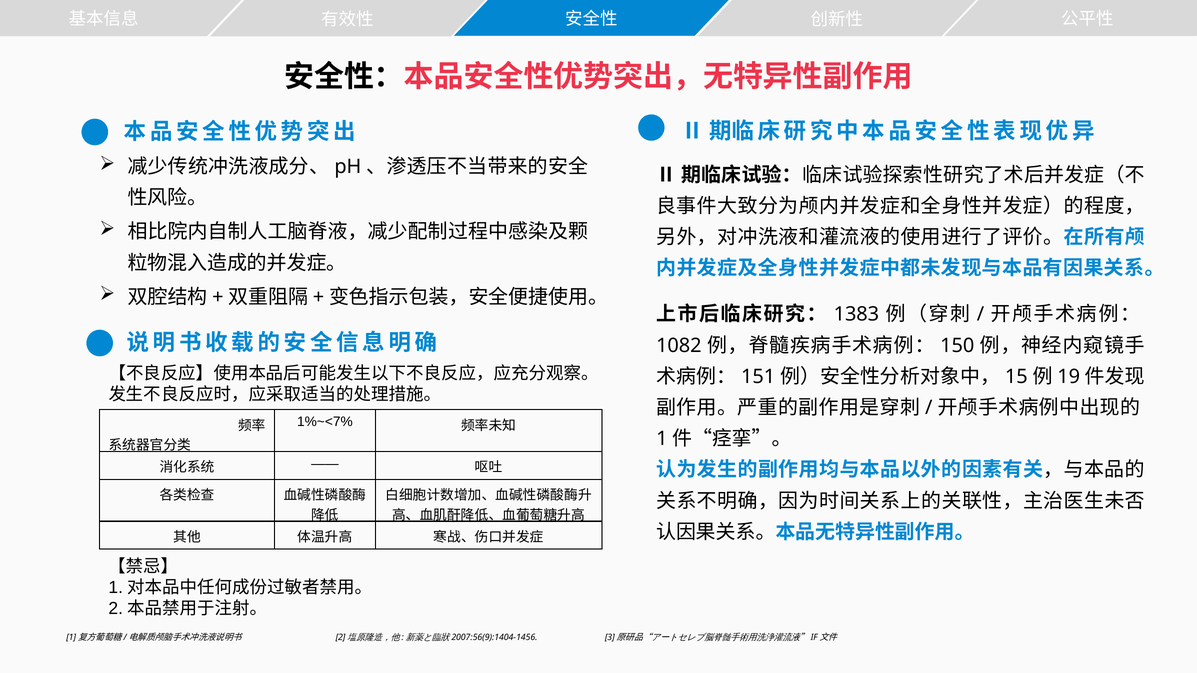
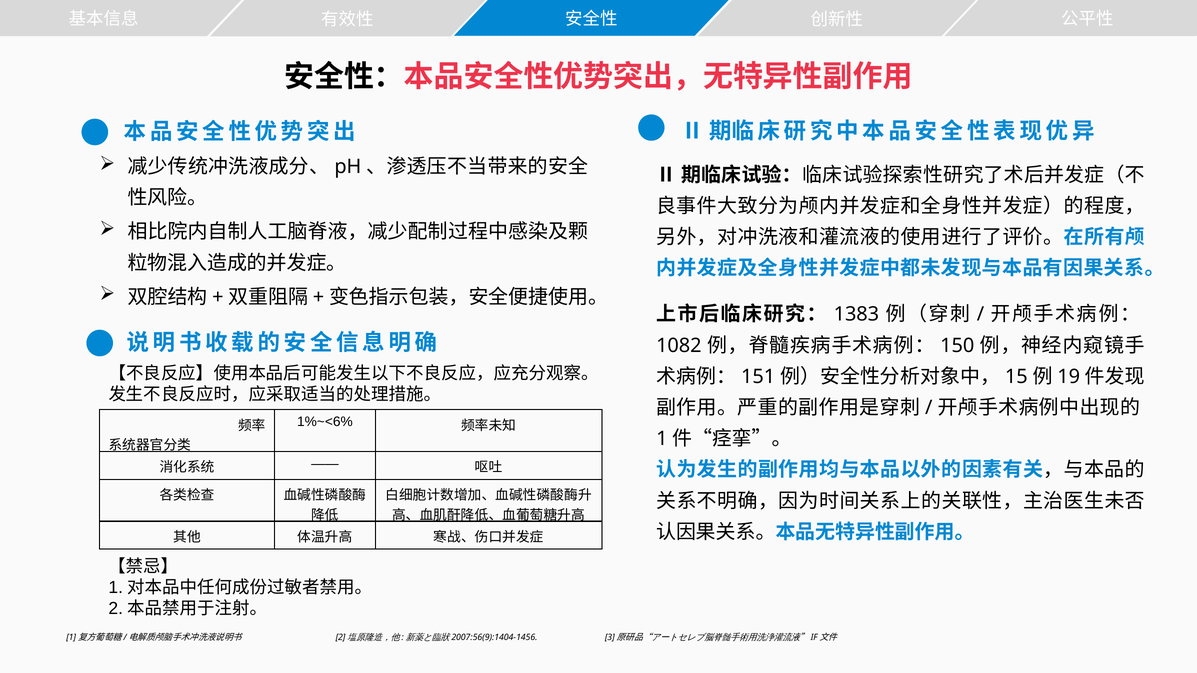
1%~<7%: 1%~<7% -> 1%~<6% (325, 422)
